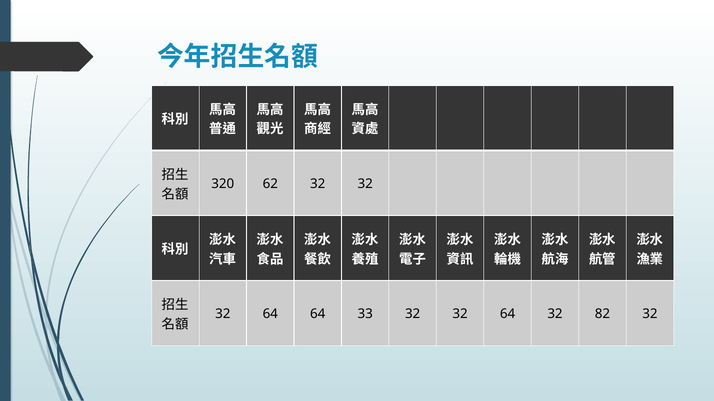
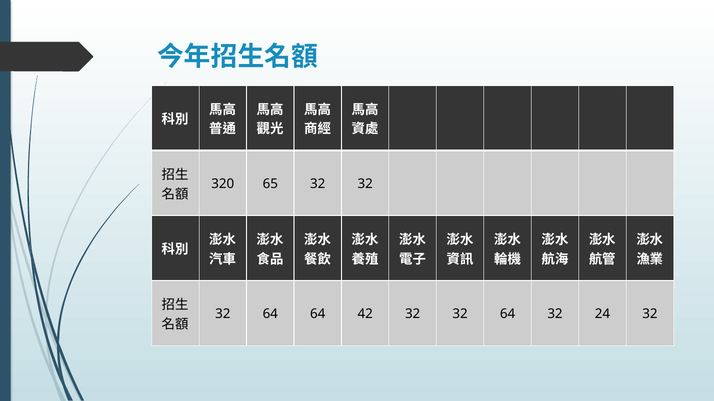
62: 62 -> 65 (270, 184)
33: 33 -> 42 (365, 314)
82: 82 -> 24 (602, 314)
